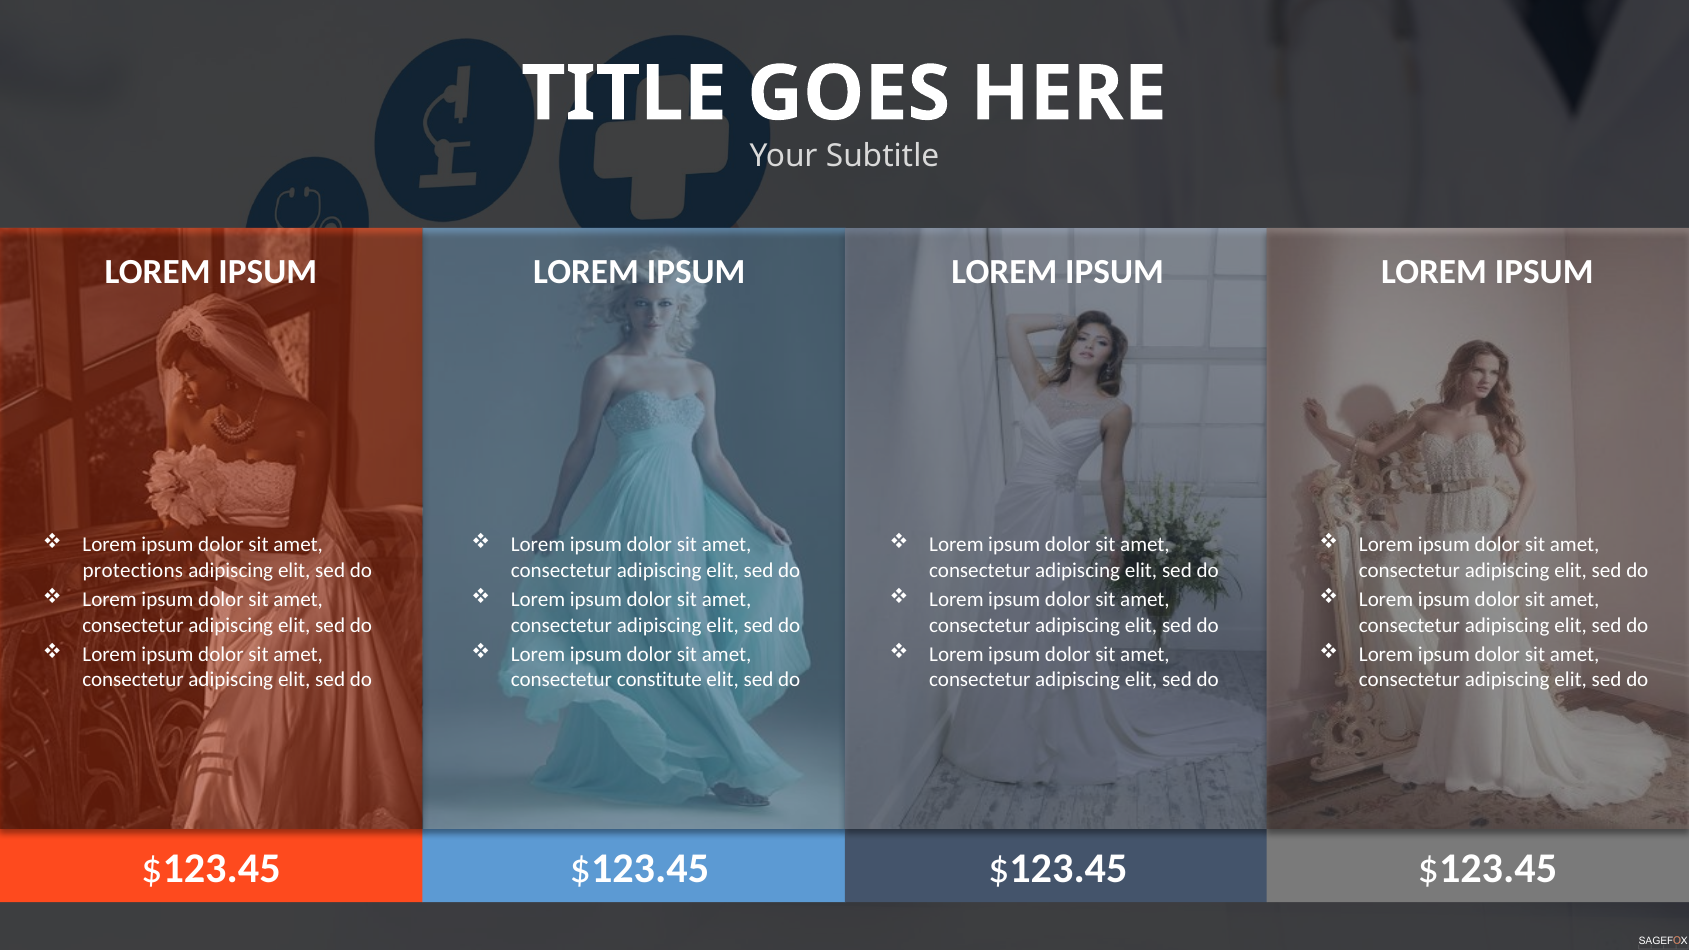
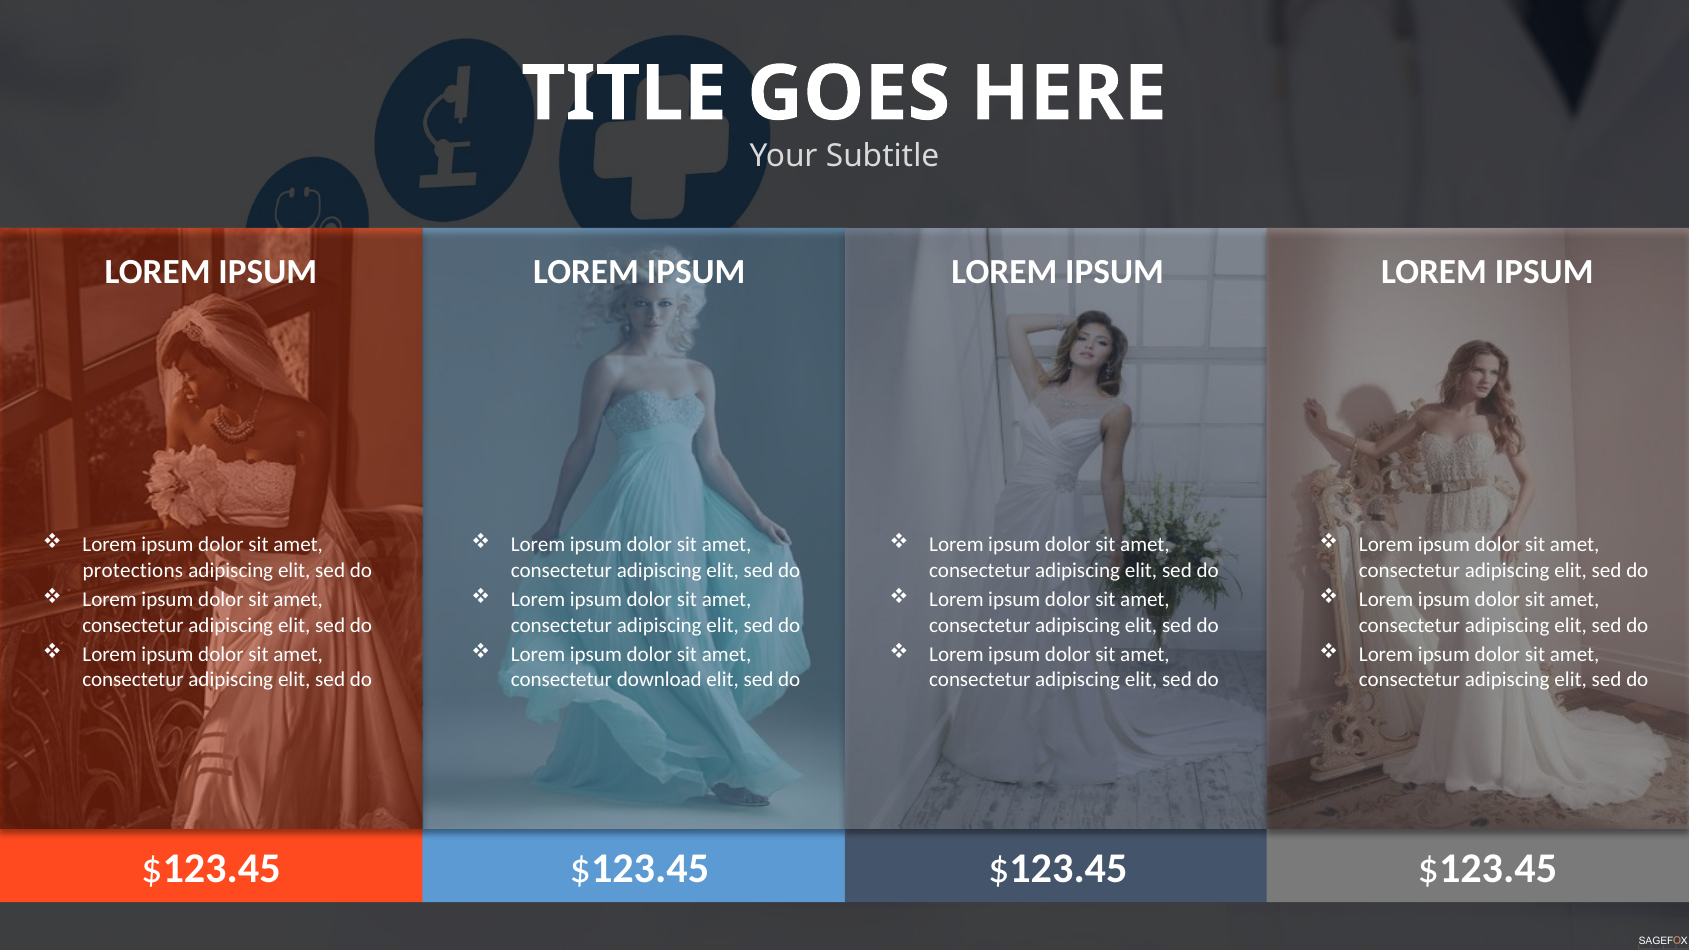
constitute: constitute -> download (659, 680)
